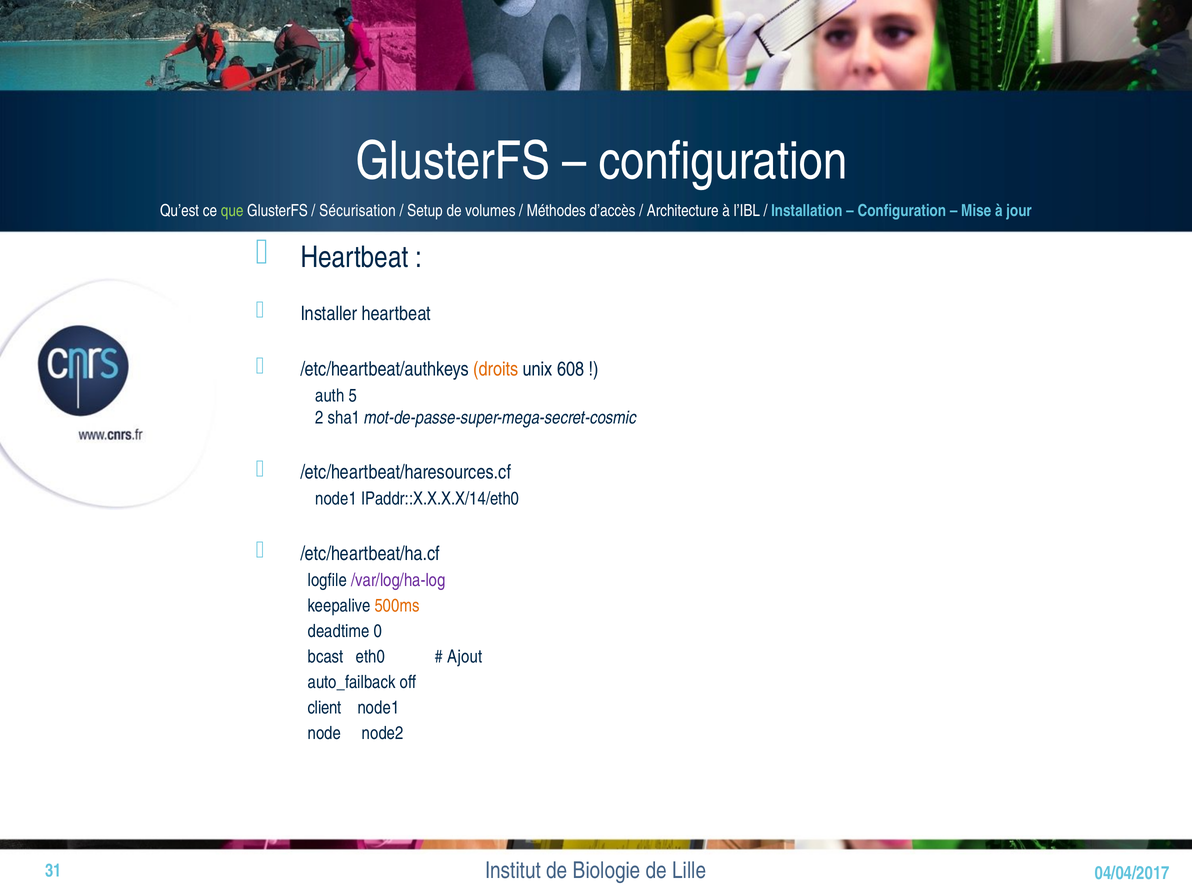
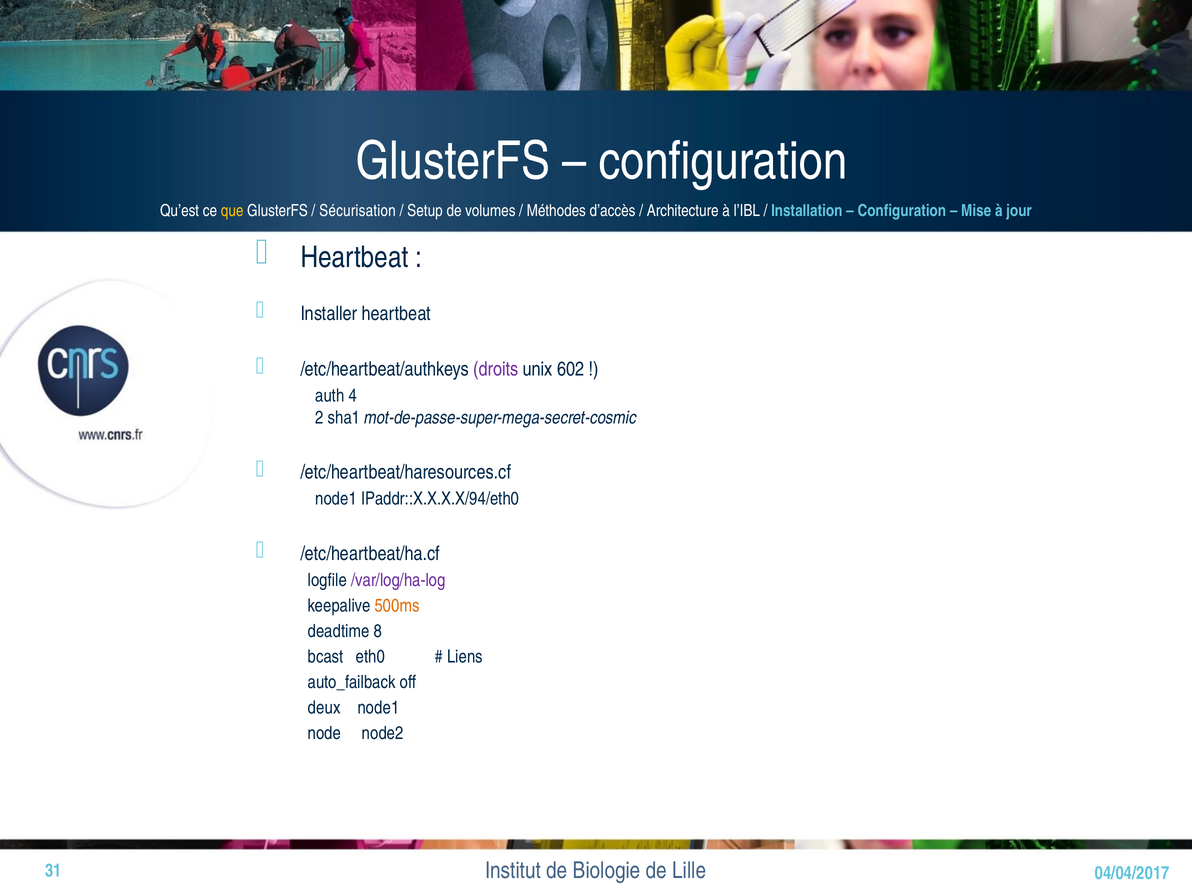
que colour: light green -> yellow (232, 211)
droits colour: orange -> purple (496, 369)
608: 608 -> 602 (571, 369)
5: 5 -> 4 (353, 396)
IPaddr::X.X.X.X/14/eth0: IPaddr::X.X.X.X/14/eth0 -> IPaddr::X.X.X.X/94/eth0 (440, 499)
0: 0 -> 8 (378, 631)
Ajout: Ajout -> Liens (465, 657)
client: client -> deux (324, 708)
